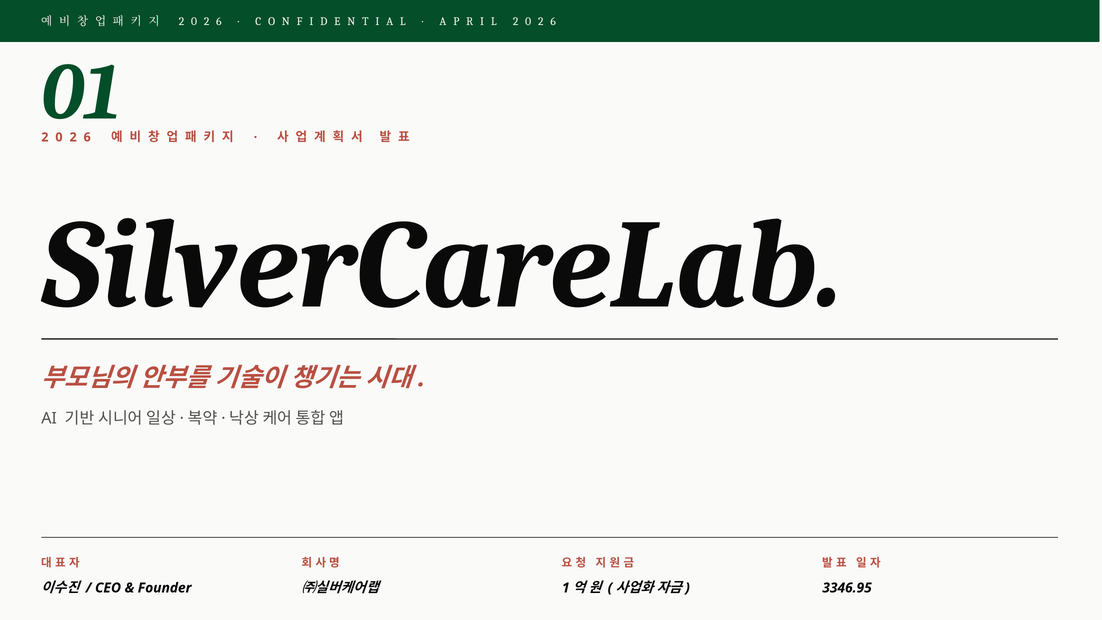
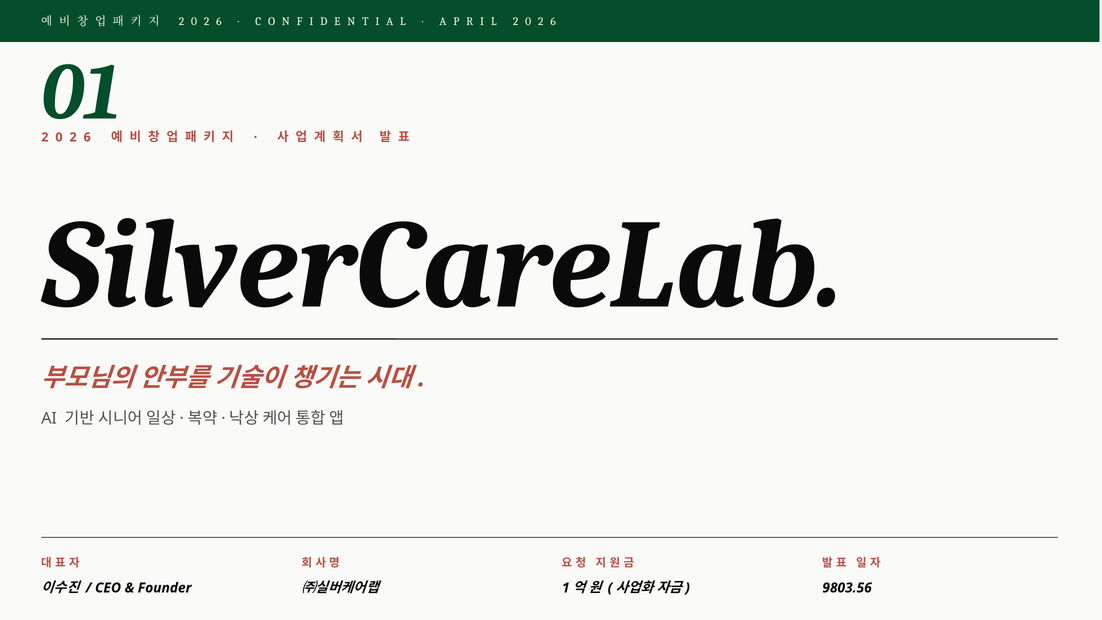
3346.95: 3346.95 -> 9803.56 (847, 588)
